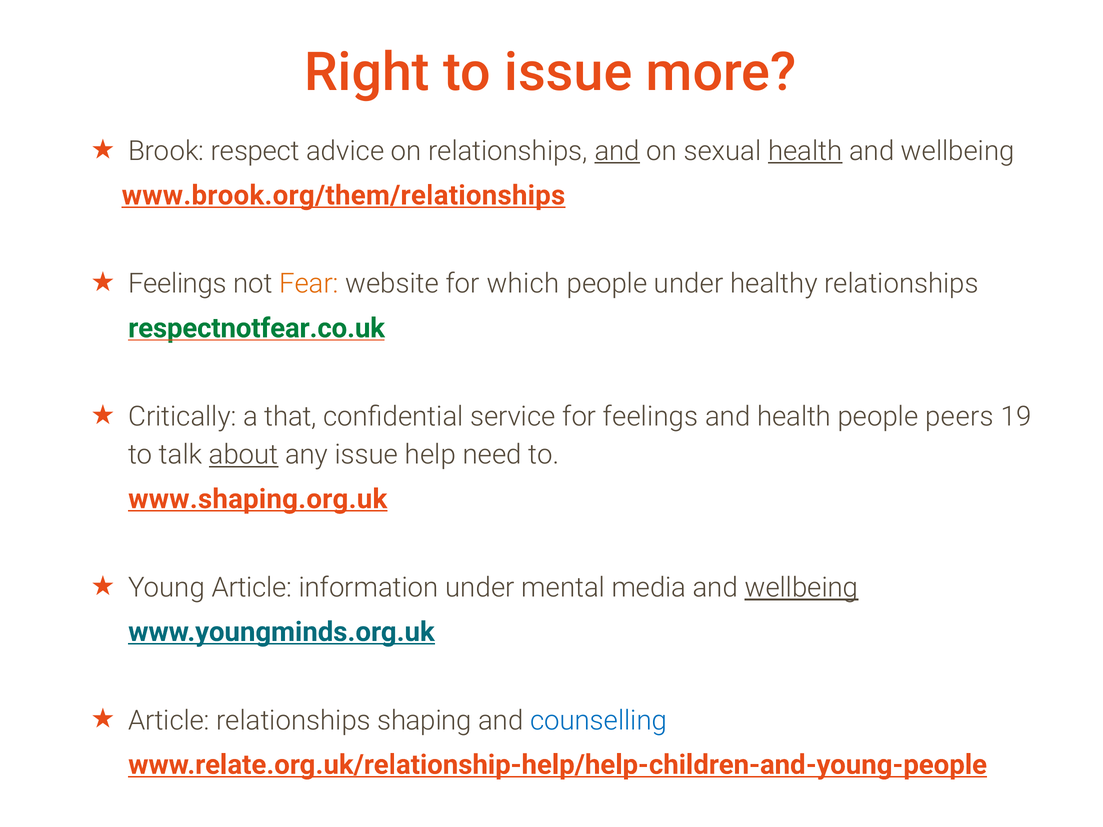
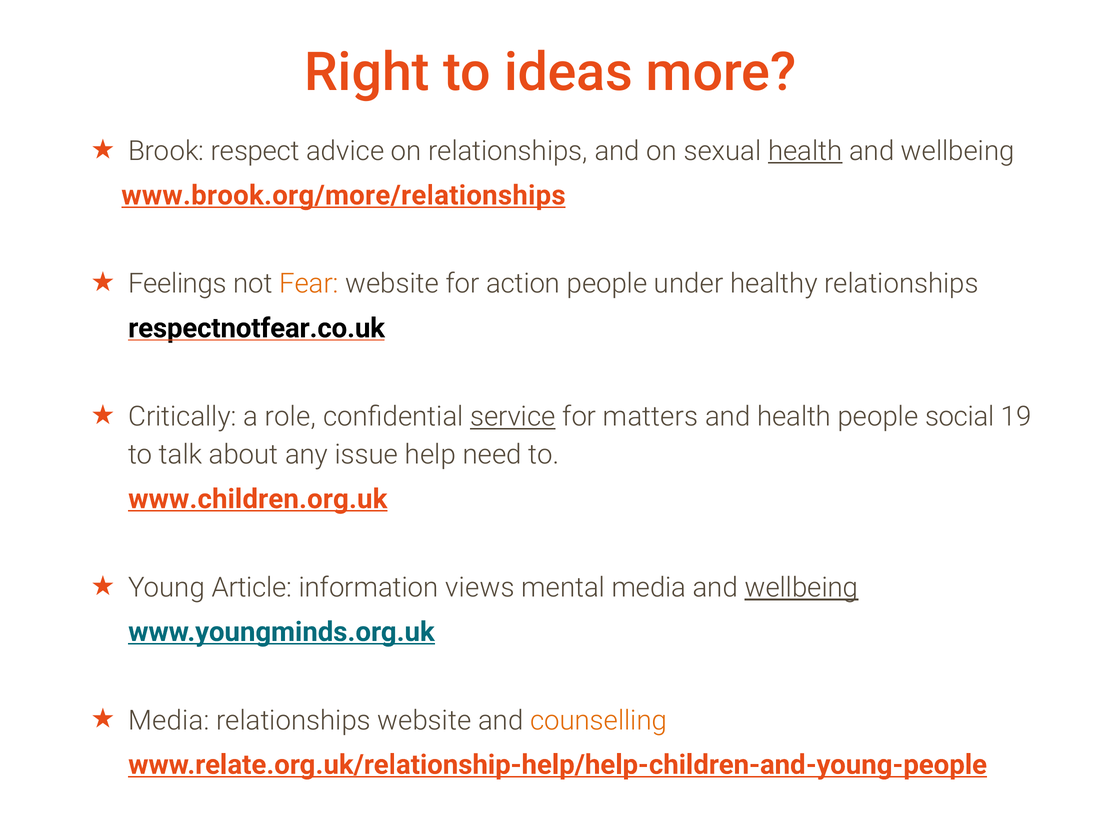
to issue: issue -> ideas (569, 72)
and underline: present -> none (617, 151)
www.brook.org/them/relationships: www.brook.org/them/relationships -> www.brook.org/more/relationships (343, 195)
which: which -> action (523, 284)
respectnotfear.co.uk colour: green -> black (257, 328)
that: that -> role (290, 417)
service underline: none -> present (513, 417)
for feelings: feelings -> matters (651, 417)
peers: peers -> social (960, 417)
about underline: present -> none (244, 455)
www.shaping.org.uk: www.shaping.org.uk -> www.children.org.uk (258, 499)
information under: under -> views (480, 588)
Article: Article -> Media (169, 721)
relationships shaping: shaping -> website (424, 721)
counselling colour: blue -> orange (599, 721)
